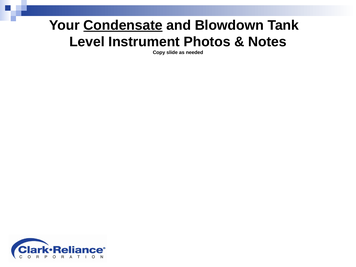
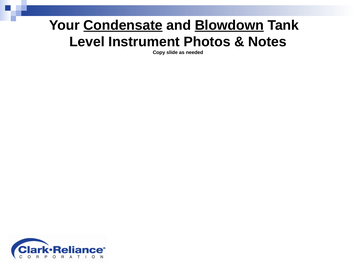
Blowdown underline: none -> present (229, 25)
